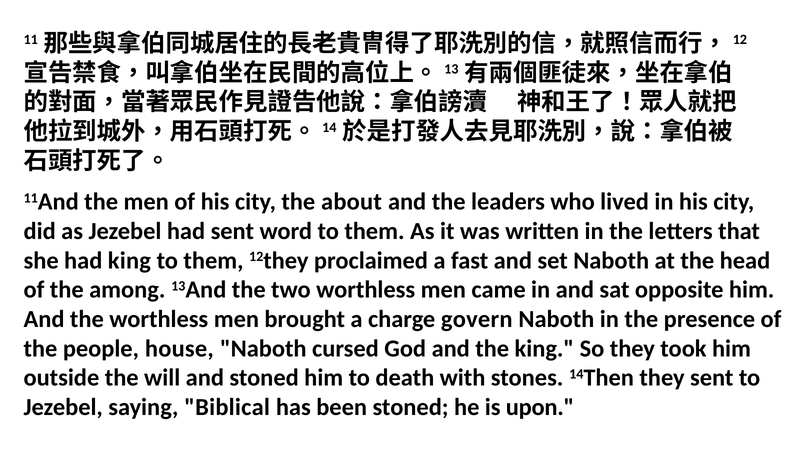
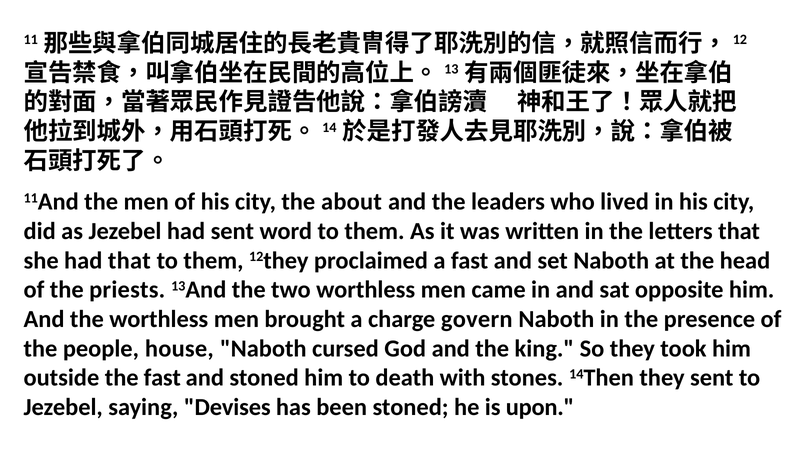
had king: king -> that (129, 261)
among: among -> priests (127, 290)
the will: will -> fast (162, 378)
Biblical: Biblical -> Devises (227, 407)
